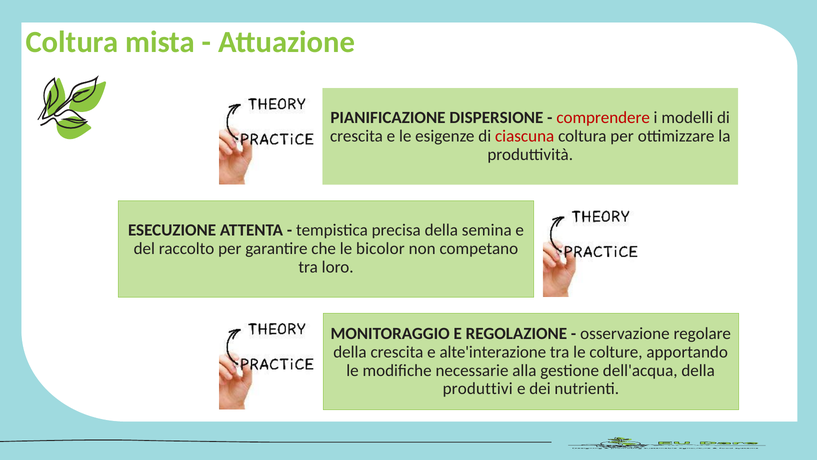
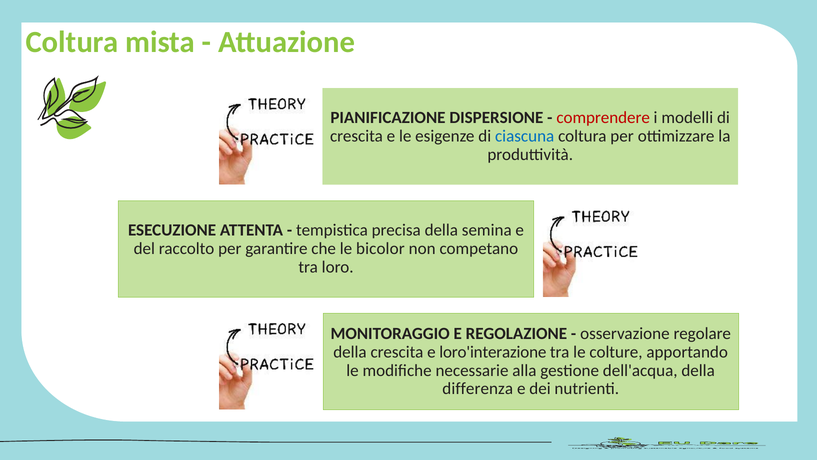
ciascuna colour: red -> blue (525, 136)
alte'interazione: alte'interazione -> loro'interazione (493, 352)
produttivi: produttivi -> differenza (478, 388)
